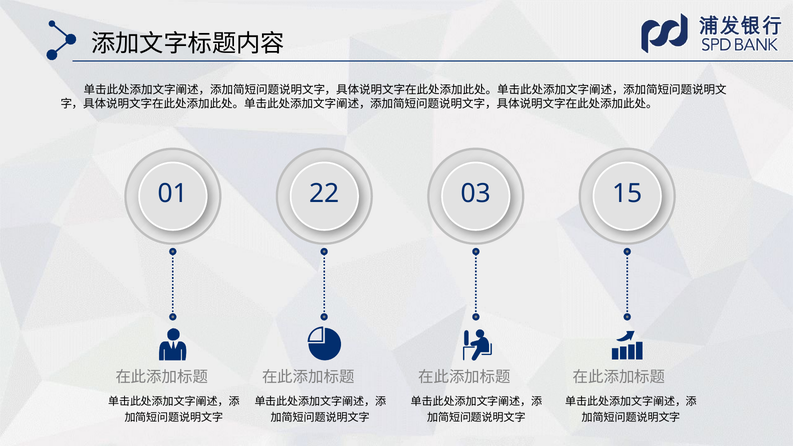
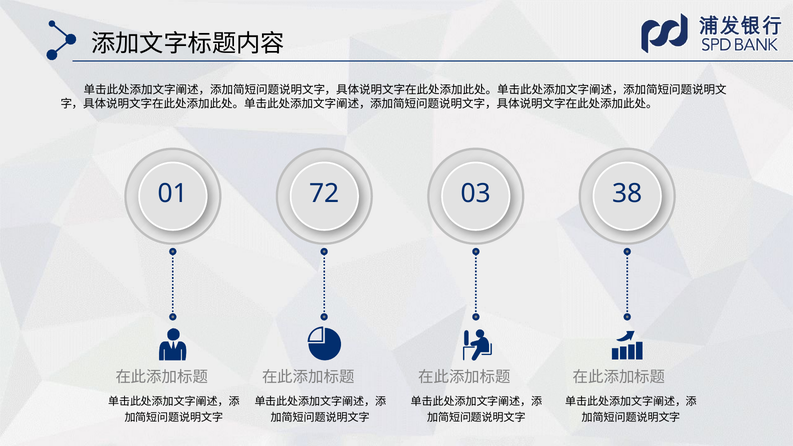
22: 22 -> 72 (324, 194)
15: 15 -> 38 (627, 194)
